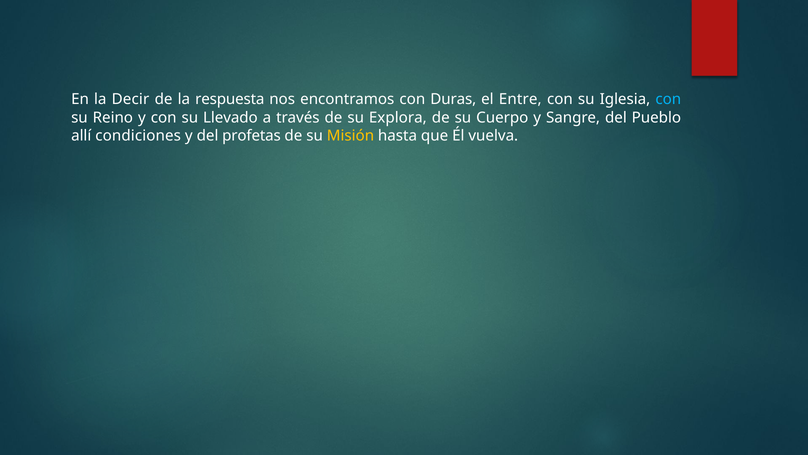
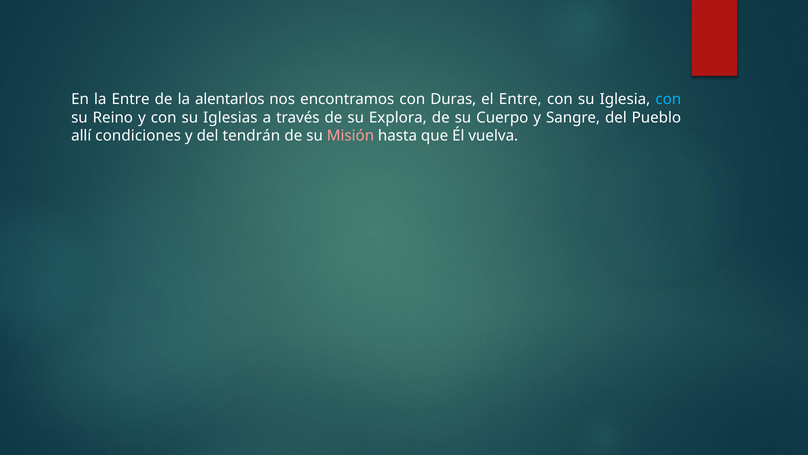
la Decir: Decir -> Entre (131, 99)
respuesta: respuesta -> alentarlos (230, 99)
Llevado: Llevado -> Iglesias (230, 118)
profetas: profetas -> tendrán (251, 136)
Misión colour: yellow -> pink (350, 136)
